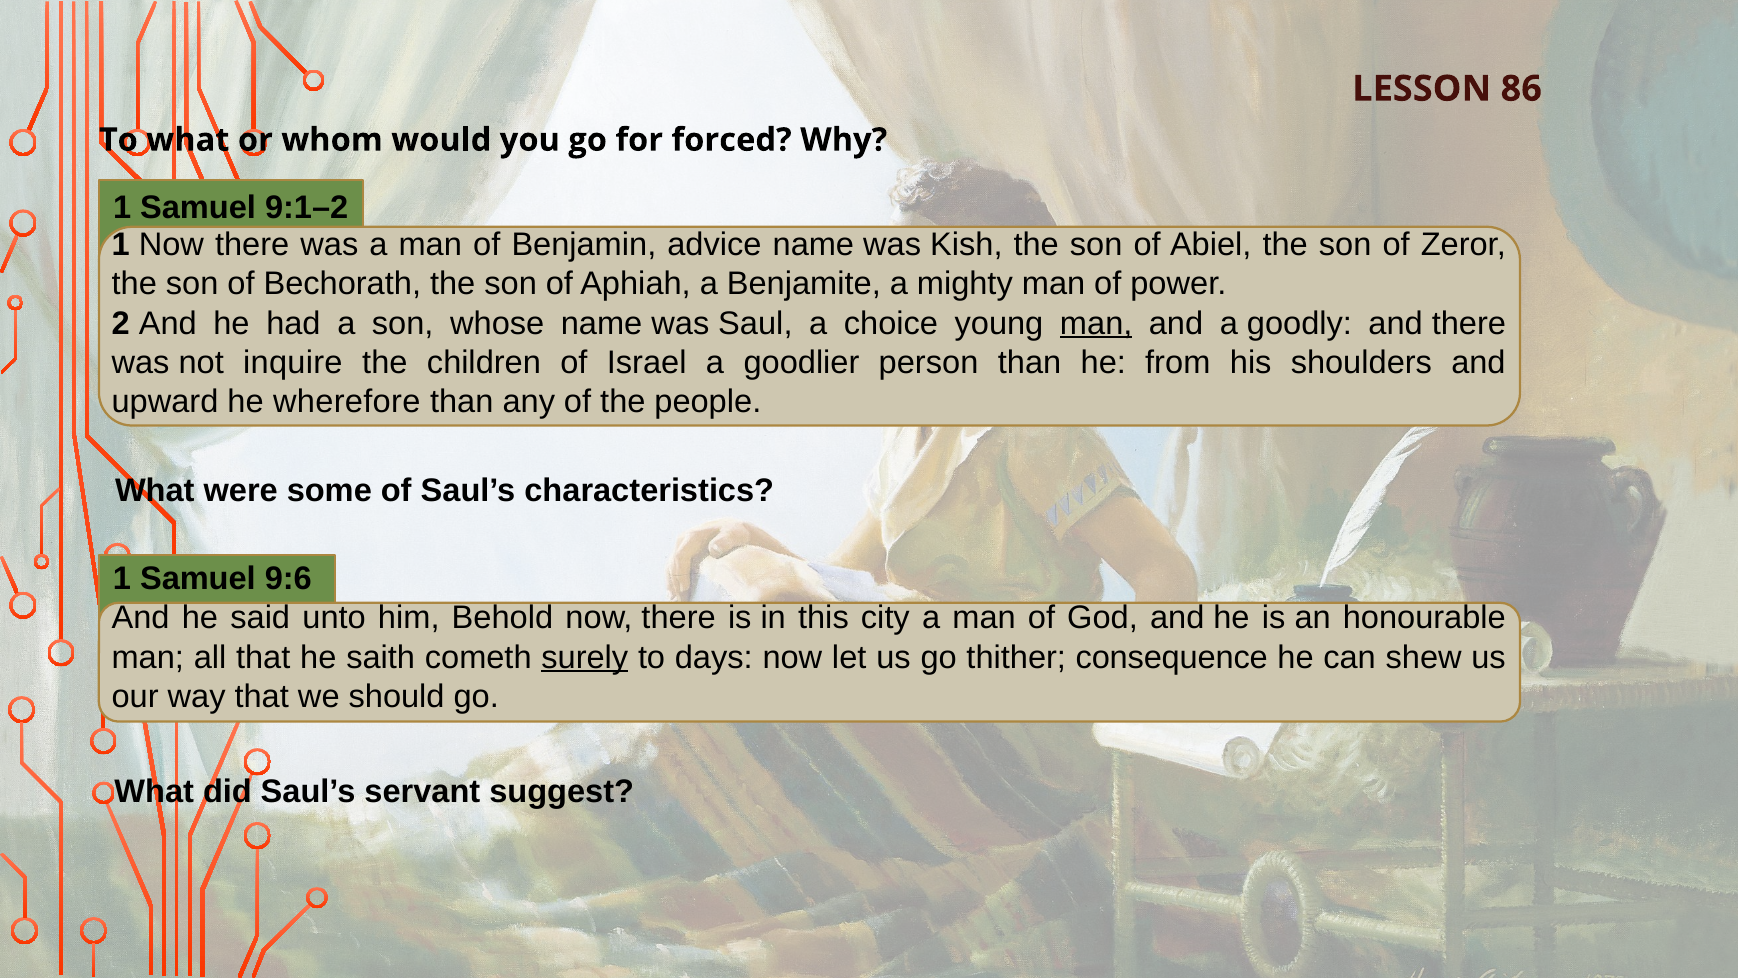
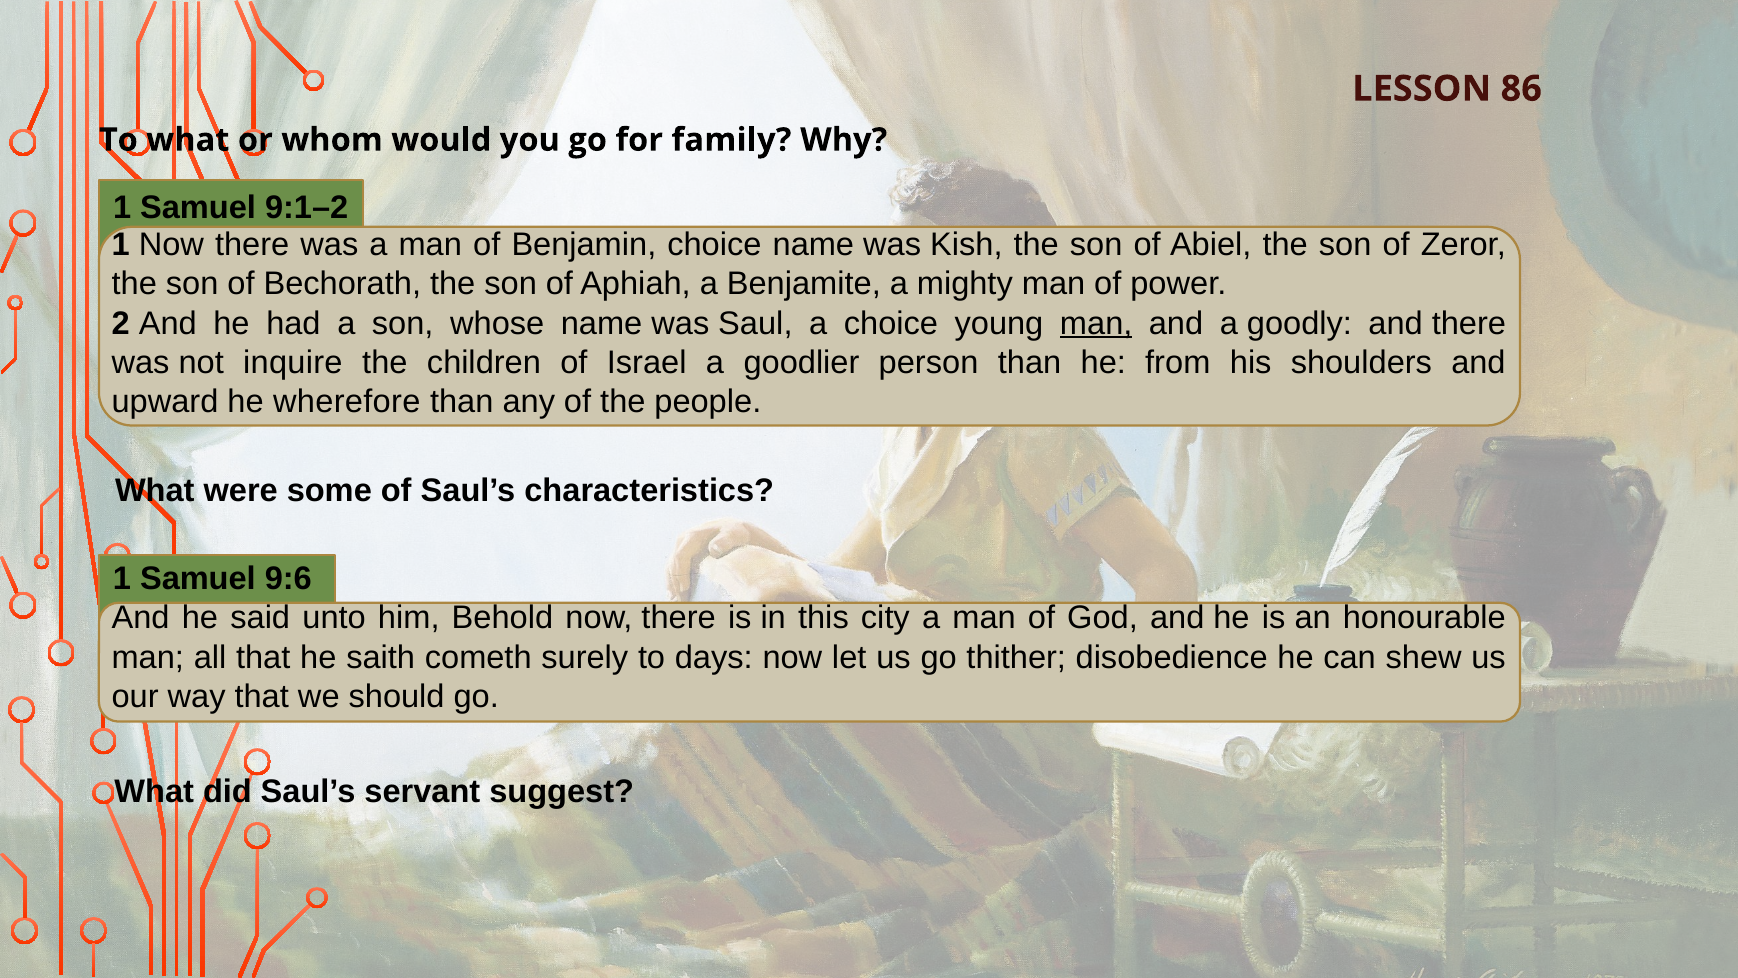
forced: forced -> family (731, 140)
Benjamin advice: advice -> choice (714, 245)
surely underline: present -> none (585, 657)
consequence: consequence -> disobedience (1172, 657)
